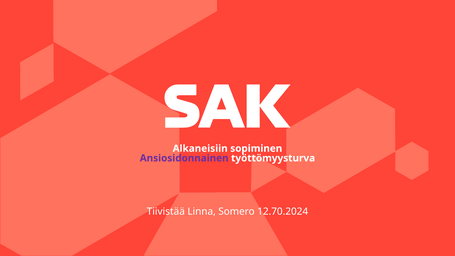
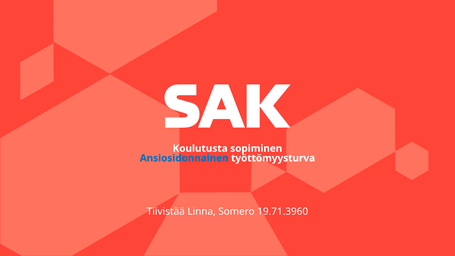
Alkaneisiin: Alkaneisiin -> Koulutusta (200, 148)
Ansiosidonnainen colour: purple -> blue (184, 158)
12.70.2024: 12.70.2024 -> 19.71.3960 (283, 212)
